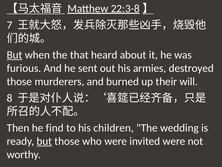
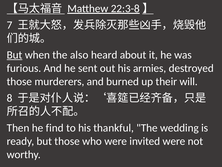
that: that -> also (79, 55)
children: children -> thankful (114, 127)
but underline: present -> none (44, 141)
